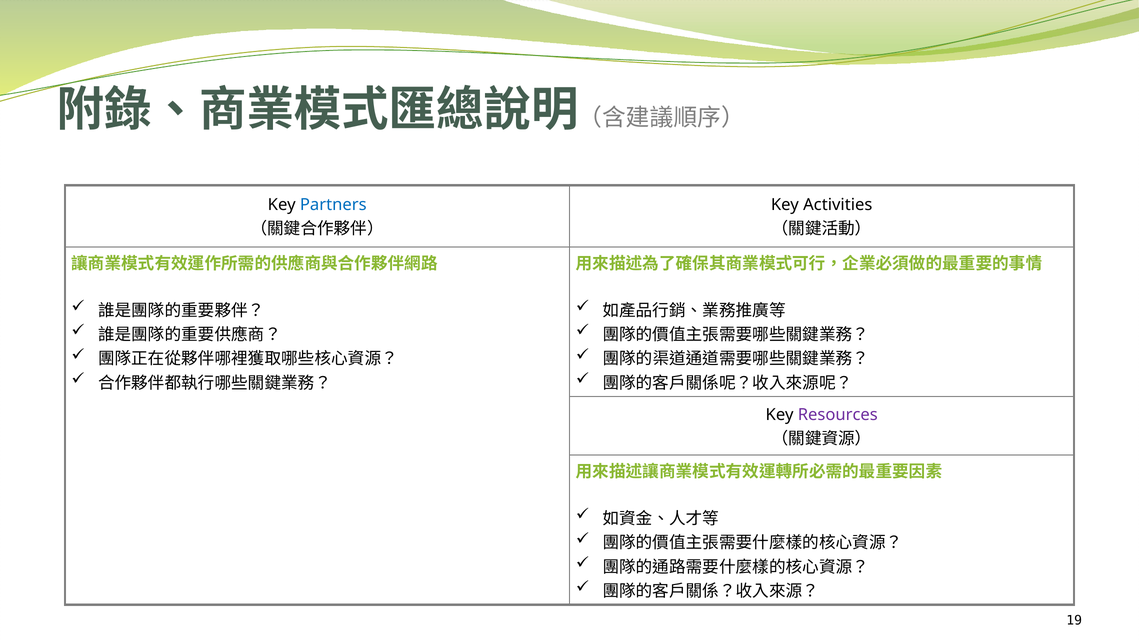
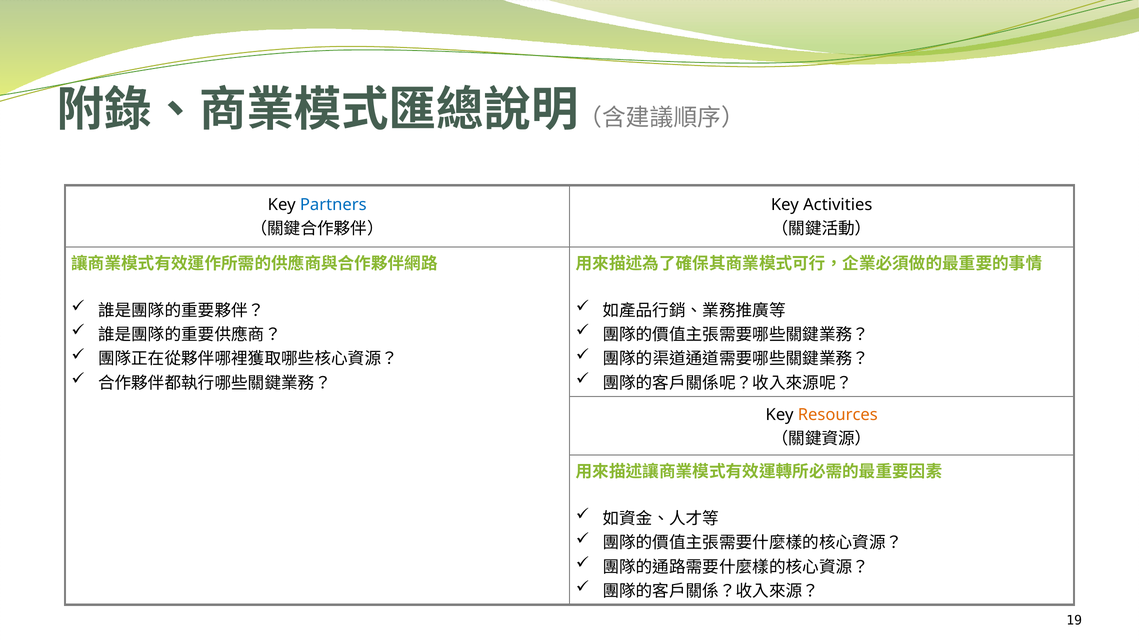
Resources colour: purple -> orange (838, 415)
